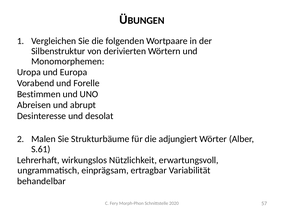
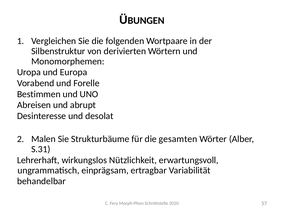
adjungiert: adjungiert -> gesamten (178, 139)
S.61: S.61 -> S.31 (41, 149)
